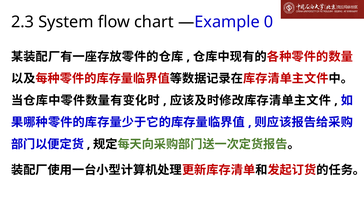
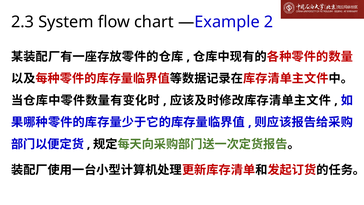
0: 0 -> 2 (269, 22)
